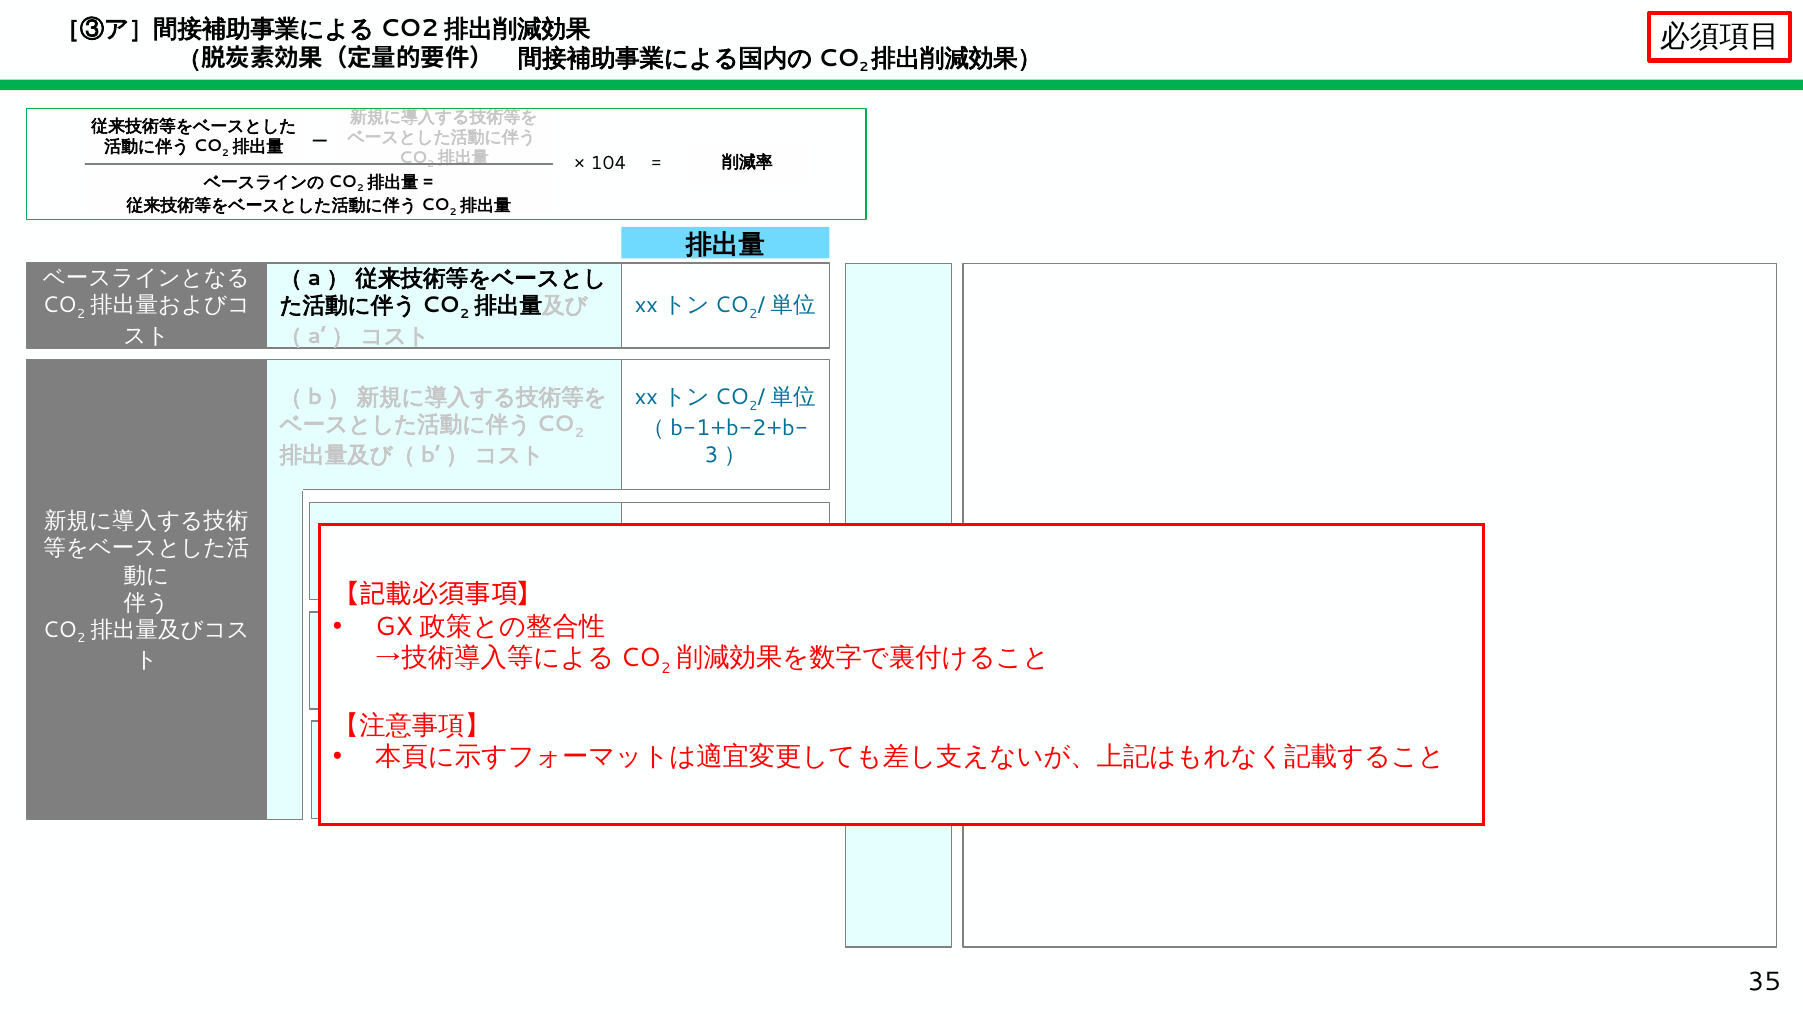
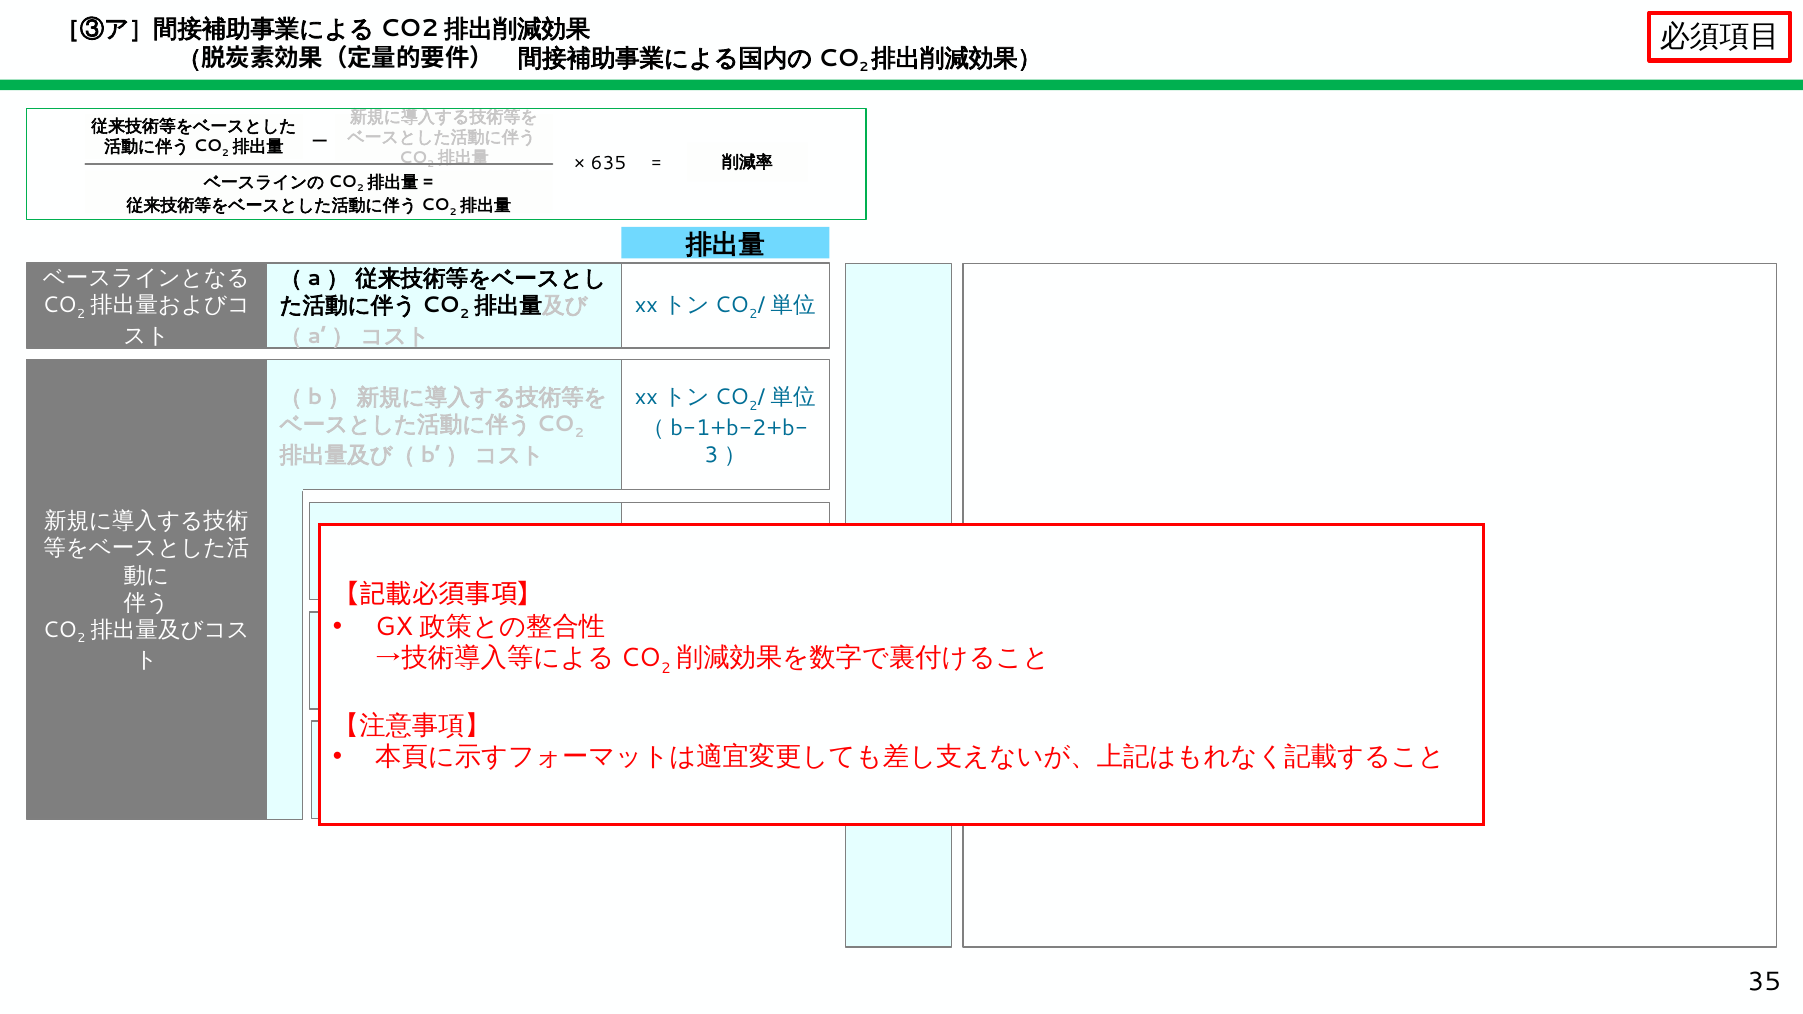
104: 104 -> 635 (608, 163)
